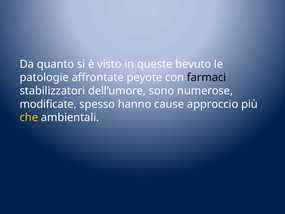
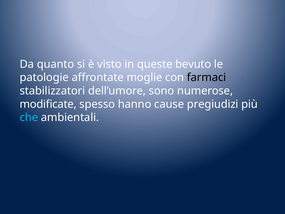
peyote: peyote -> moglie (144, 77)
approccio: approccio -> pregiudizi (213, 104)
che colour: yellow -> light blue (29, 117)
